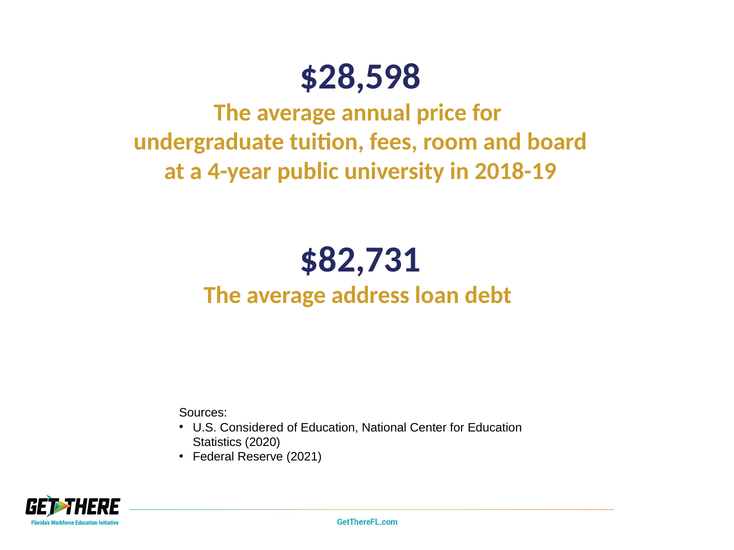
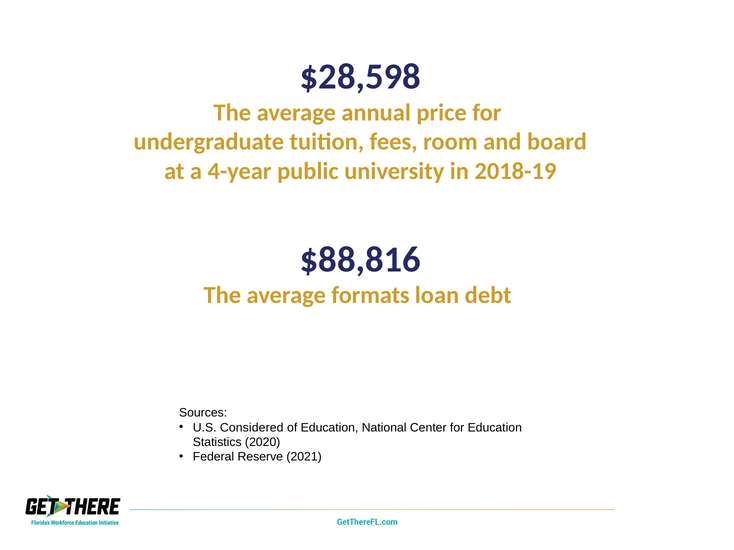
$82,731: $82,731 -> $88,816 (360, 260)
address: address -> formats (370, 296)
